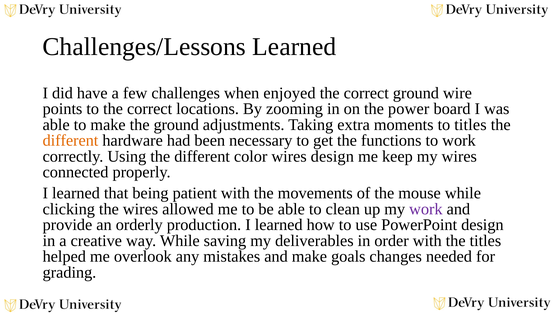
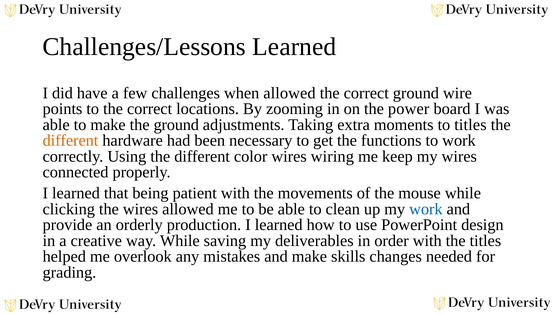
when enjoyed: enjoyed -> allowed (289, 93)
wires design: design -> wiring (332, 157)
work colour: purple -> blue (426, 209)
goals: goals -> skills (348, 257)
